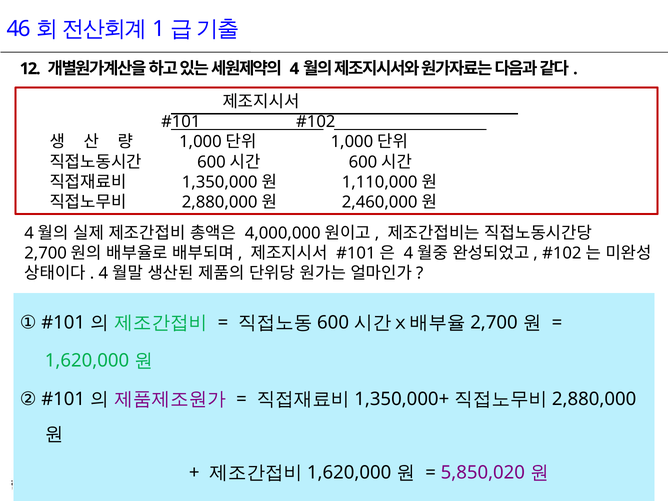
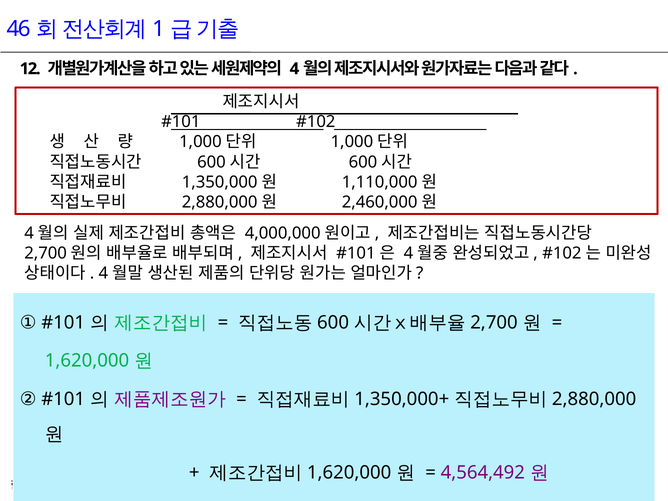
5,850,020: 5,850,020 -> 4,564,492 (483, 473)
